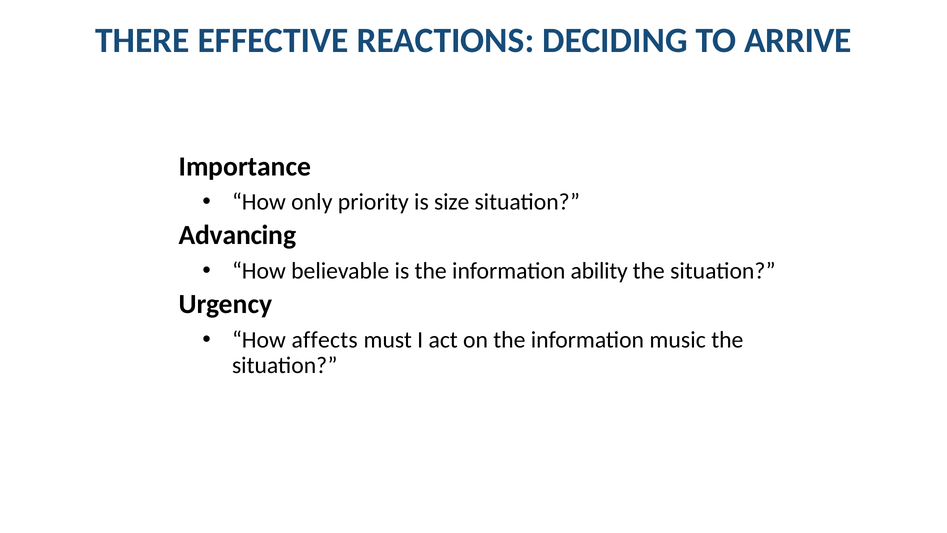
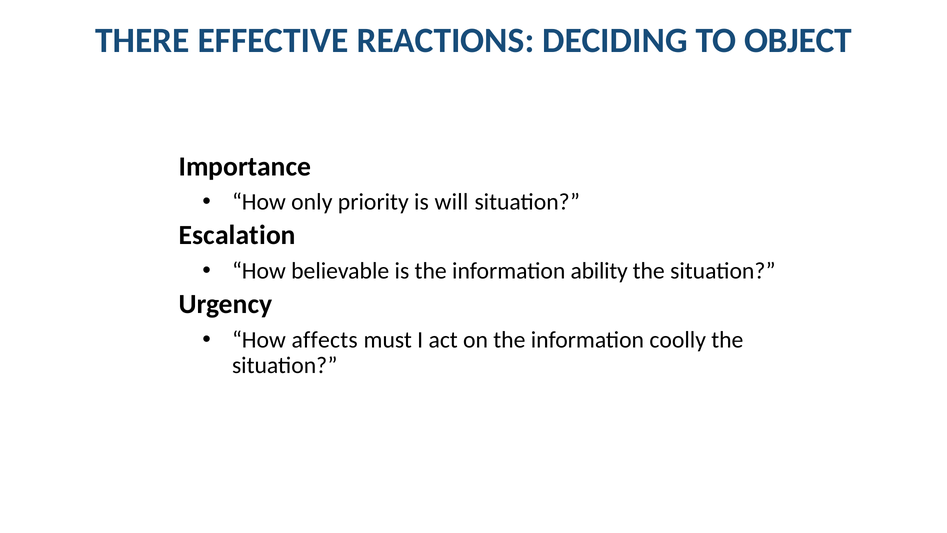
ARRIVE: ARRIVE -> OBJECT (798, 40)
size: size -> will (451, 202)
Advancing: Advancing -> Escalation (237, 235)
music: music -> coolly (678, 340)
